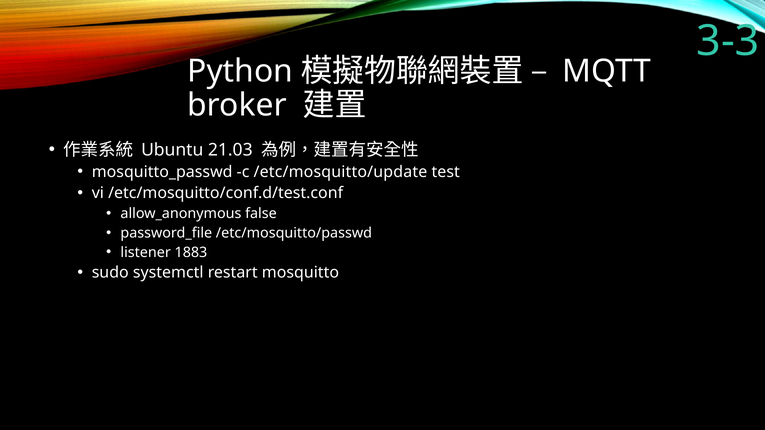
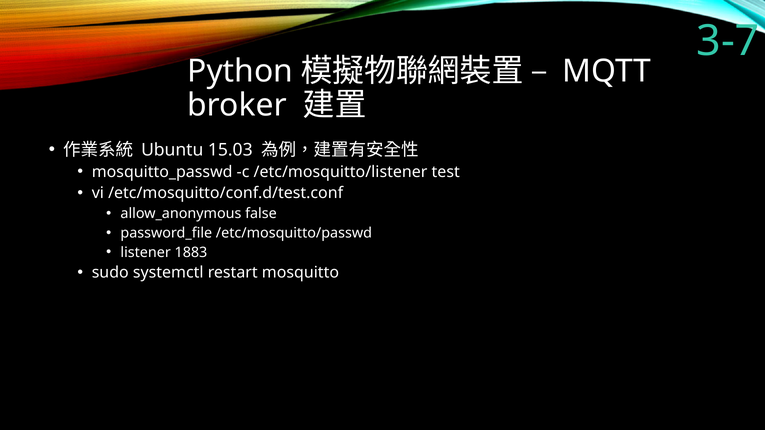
3-3: 3-3 -> 3-7 (728, 41)
21.03: 21.03 -> 15.03 (230, 150)
/etc/mosquitto/update: /etc/mosquitto/update -> /etc/mosquitto/listener (341, 172)
